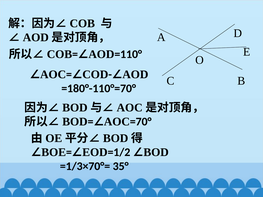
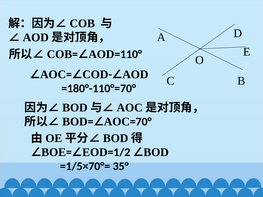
=1/3×70°=: =1/3×70°= -> =1/5×70°= (85, 166)
